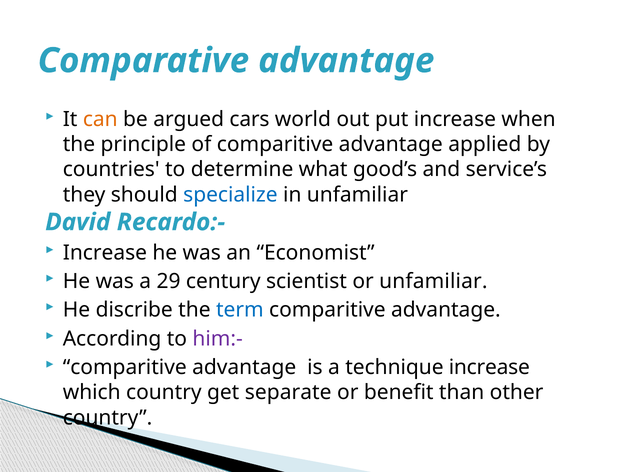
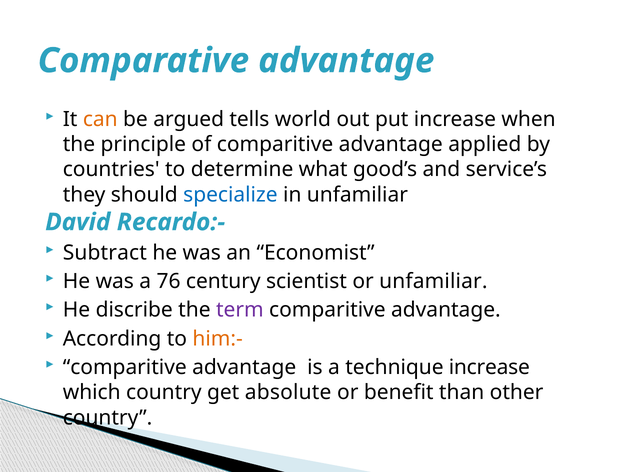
cars: cars -> tells (249, 119)
Increase: Increase -> Subtract (105, 253)
29: 29 -> 76 (169, 281)
term colour: blue -> purple (240, 310)
him:- colour: purple -> orange (218, 339)
separate: separate -> absolute (288, 392)
